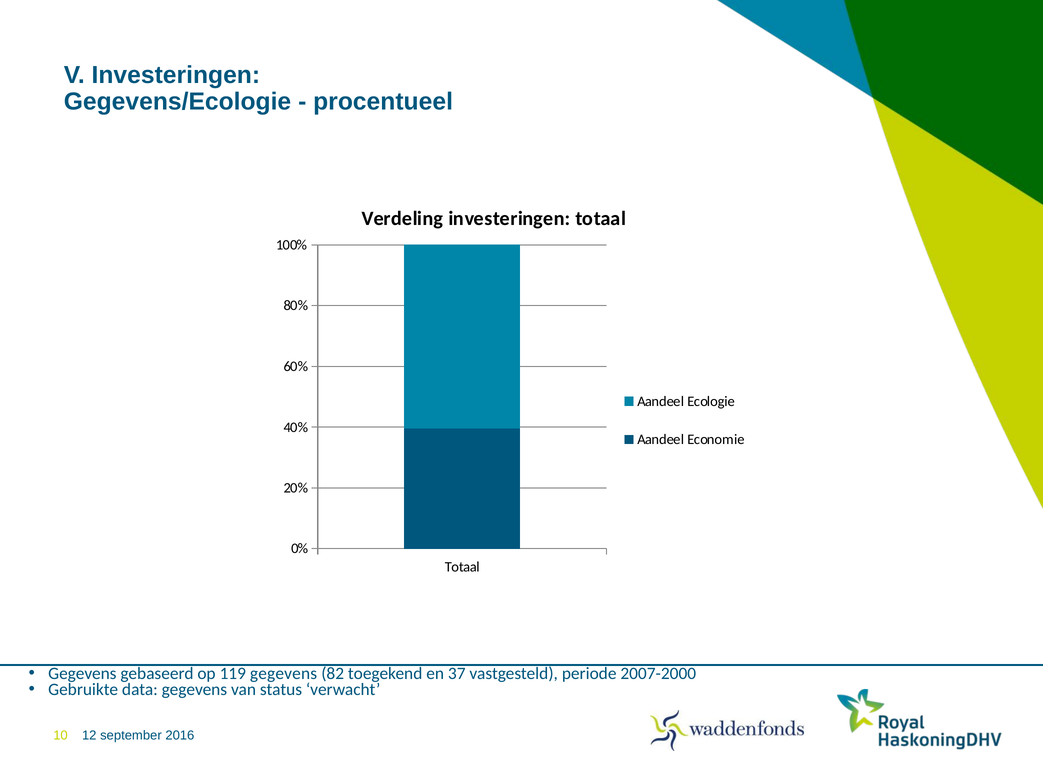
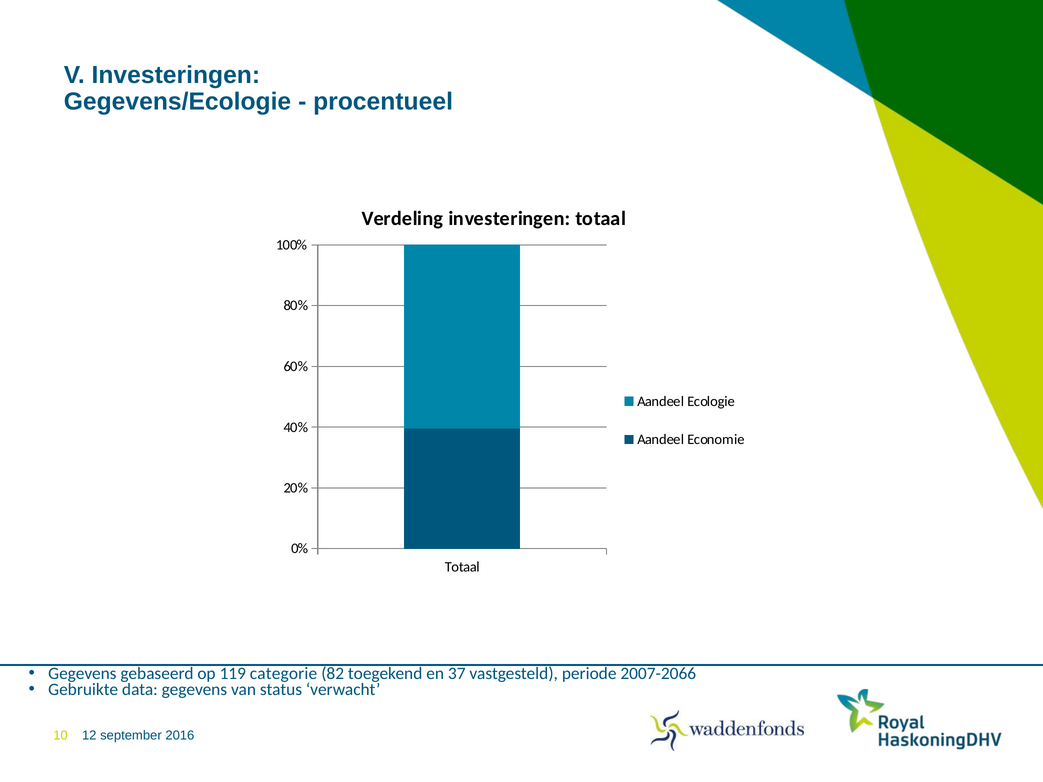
119 gegevens: gegevens -> categorie (284, 673)
2007-2000: 2007-2000 -> 2007-2066 (658, 673)
